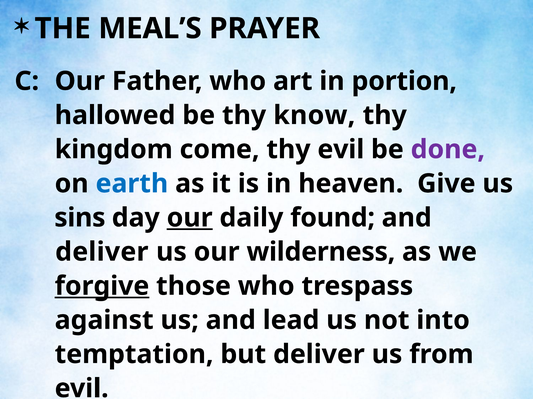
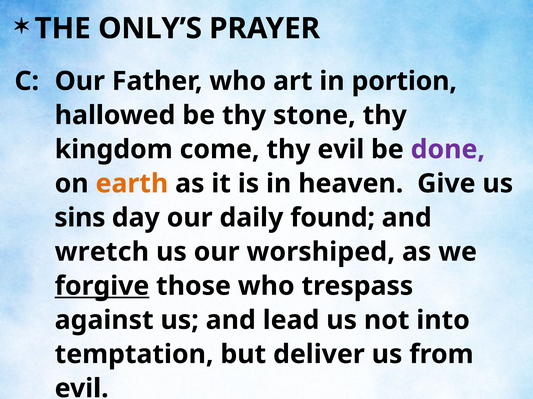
MEAL’S: MEAL’S -> ONLY’S (150, 29)
know: know -> stone (314, 115)
earth colour: blue -> orange (132, 184)
our underline: present -> none (190, 218)
deliver: deliver -> wretch (102, 252)
wilderness: wilderness -> worshiped (321, 252)
